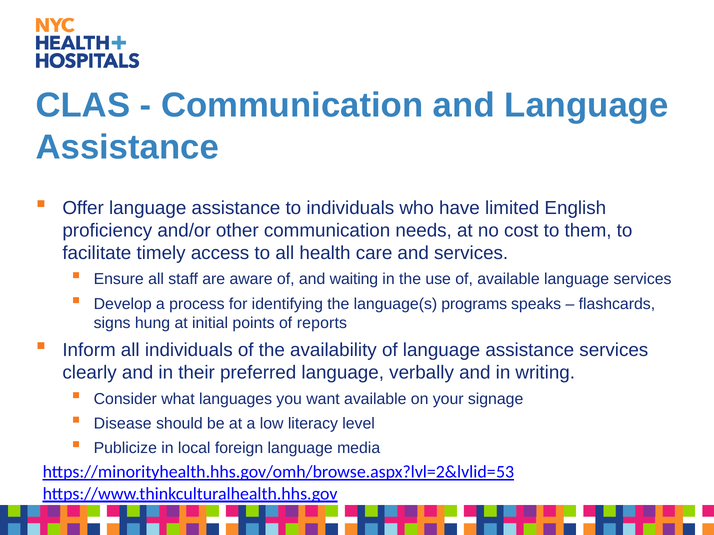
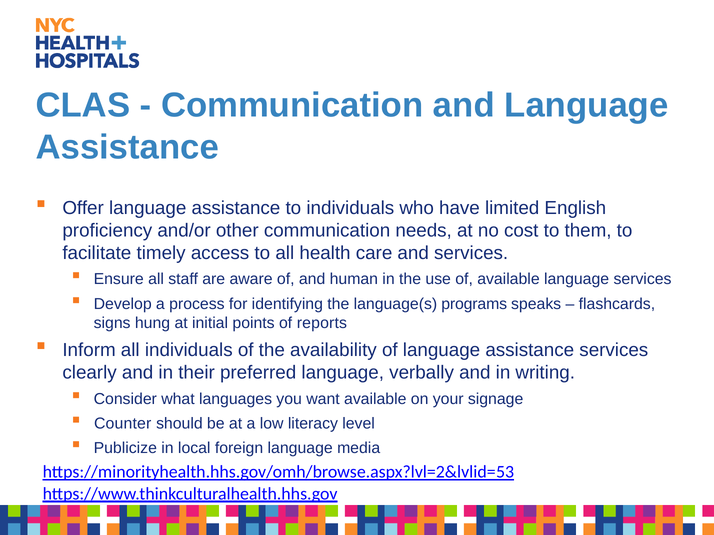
waiting: waiting -> human (354, 279)
Disease: Disease -> Counter (123, 424)
